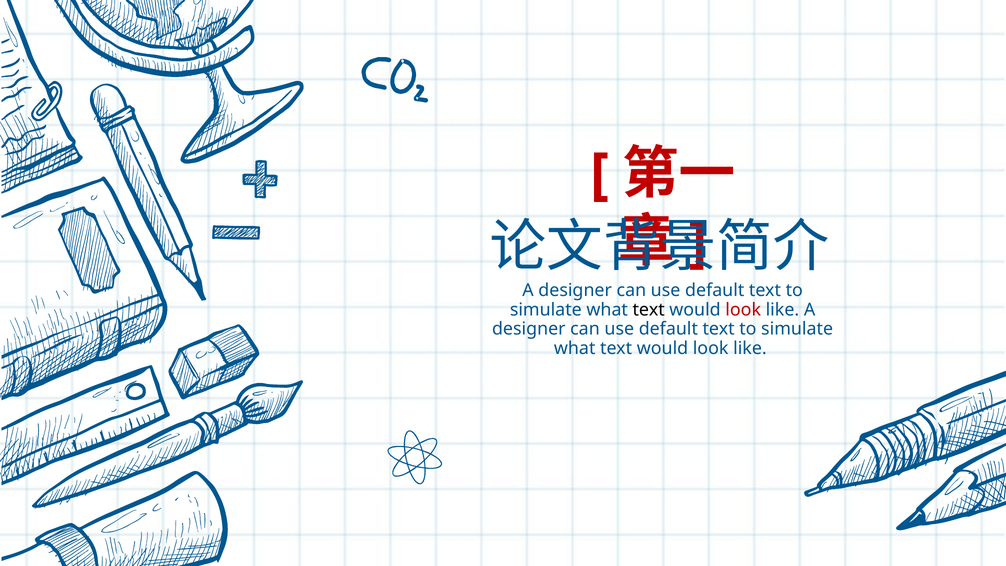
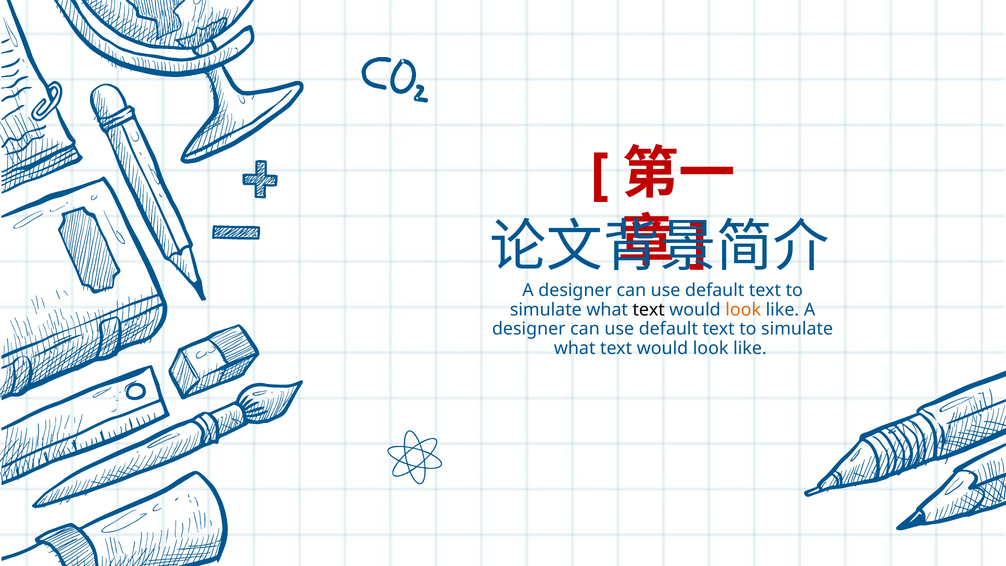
look colour: red -> orange (743, 310)
